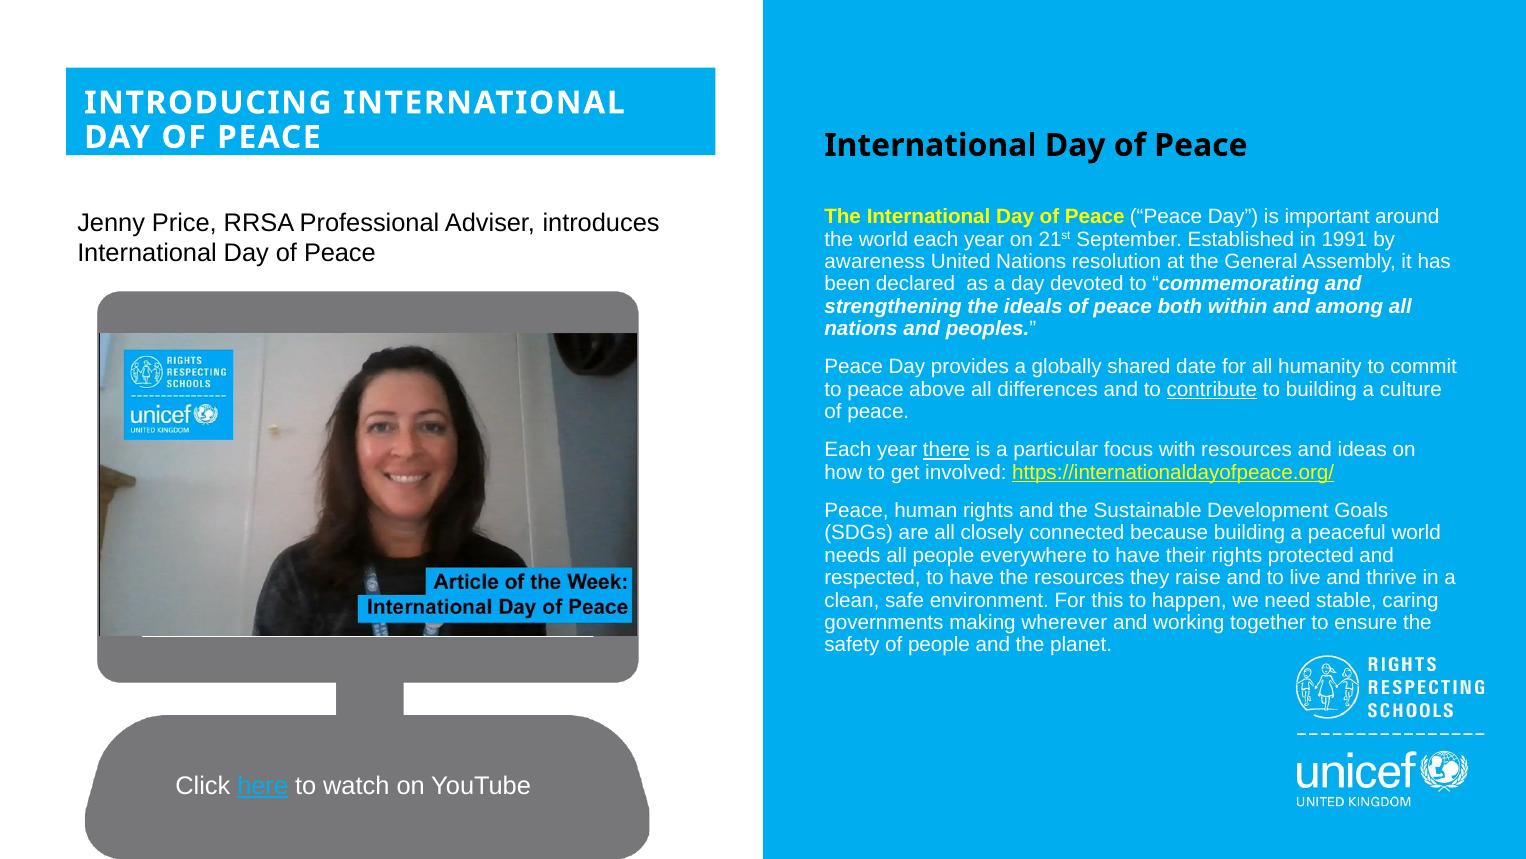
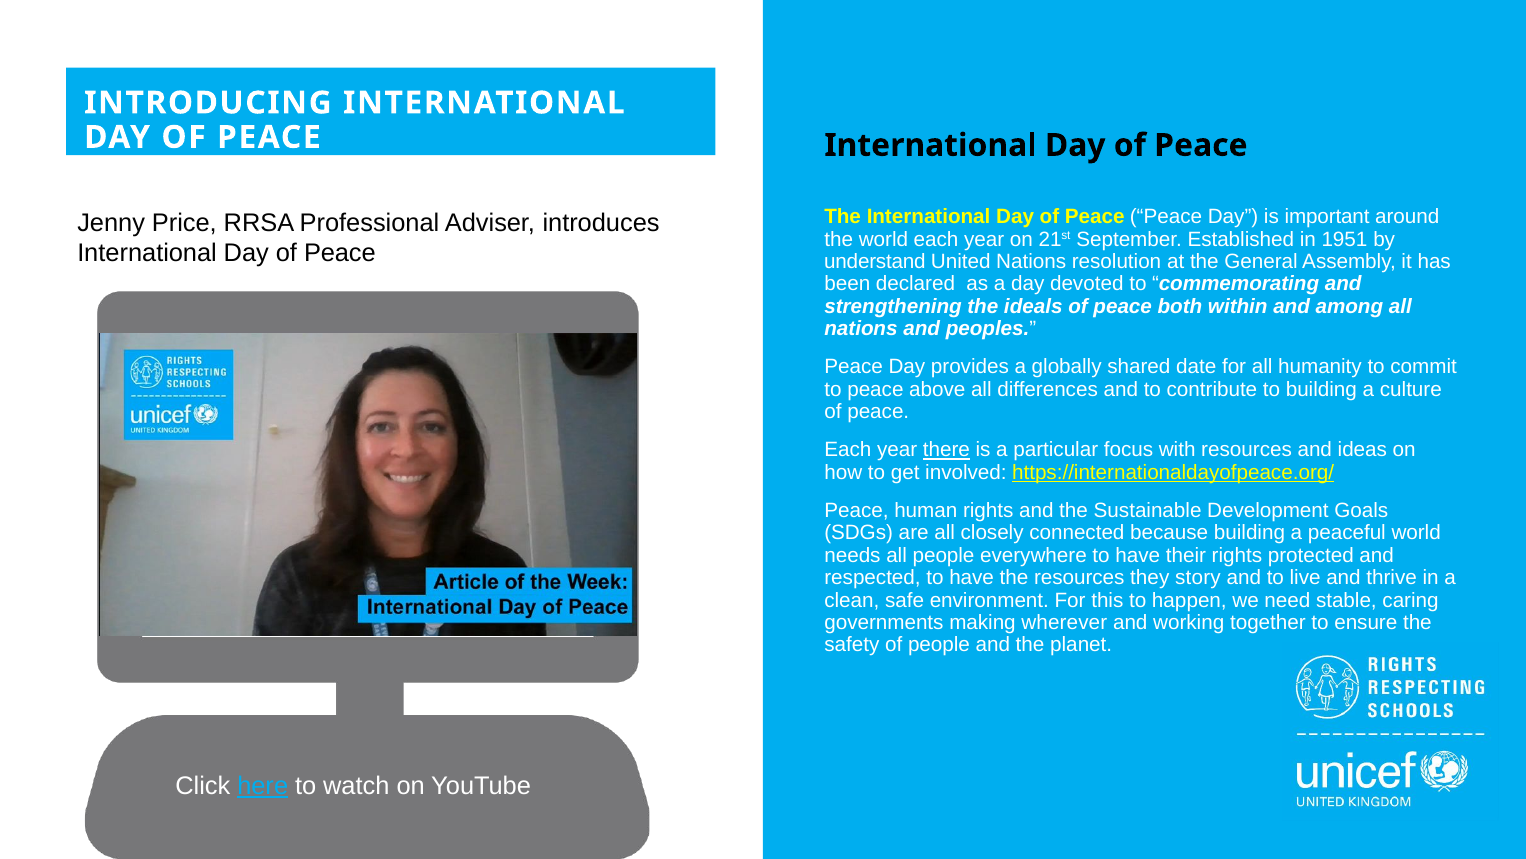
1991: 1991 -> 1951 (1344, 239)
awareness: awareness -> understand (875, 262)
contribute underline: present -> none (1212, 389)
raise: raise -> story (1198, 577)
